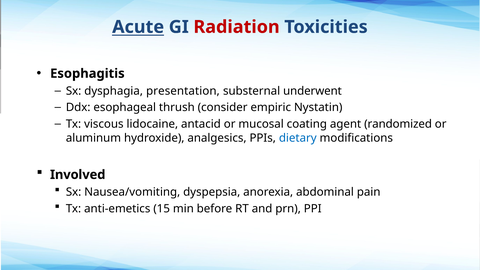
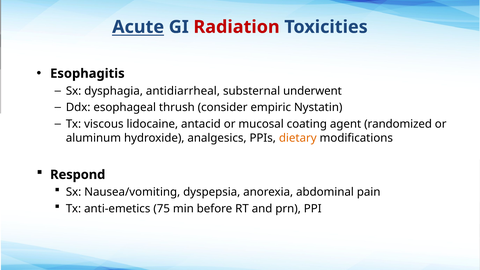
presentation: presentation -> antidiarrheal (183, 91)
dietary colour: blue -> orange (298, 138)
Involved: Involved -> Respond (78, 175)
15: 15 -> 75 (162, 209)
